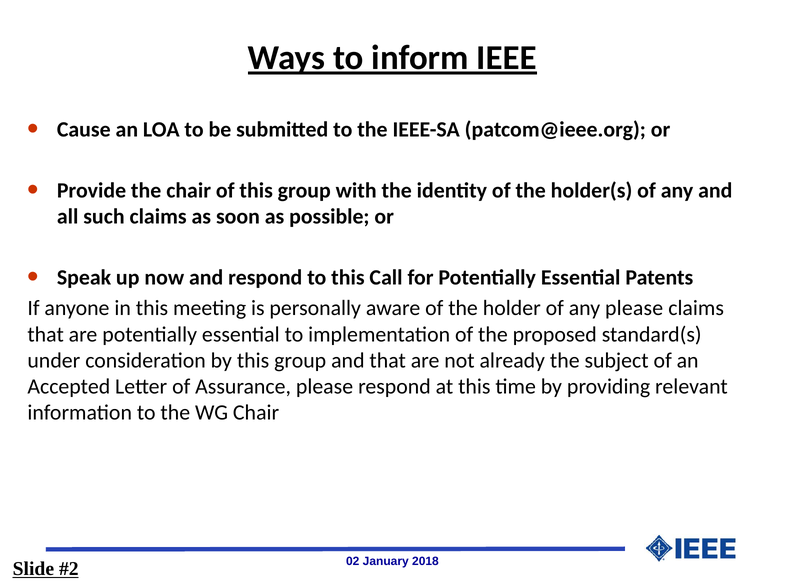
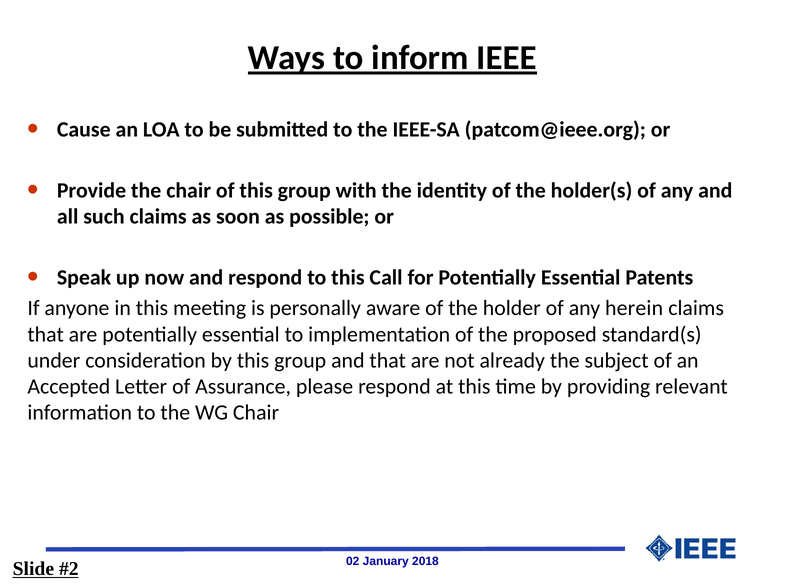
any please: please -> herein (634, 309)
